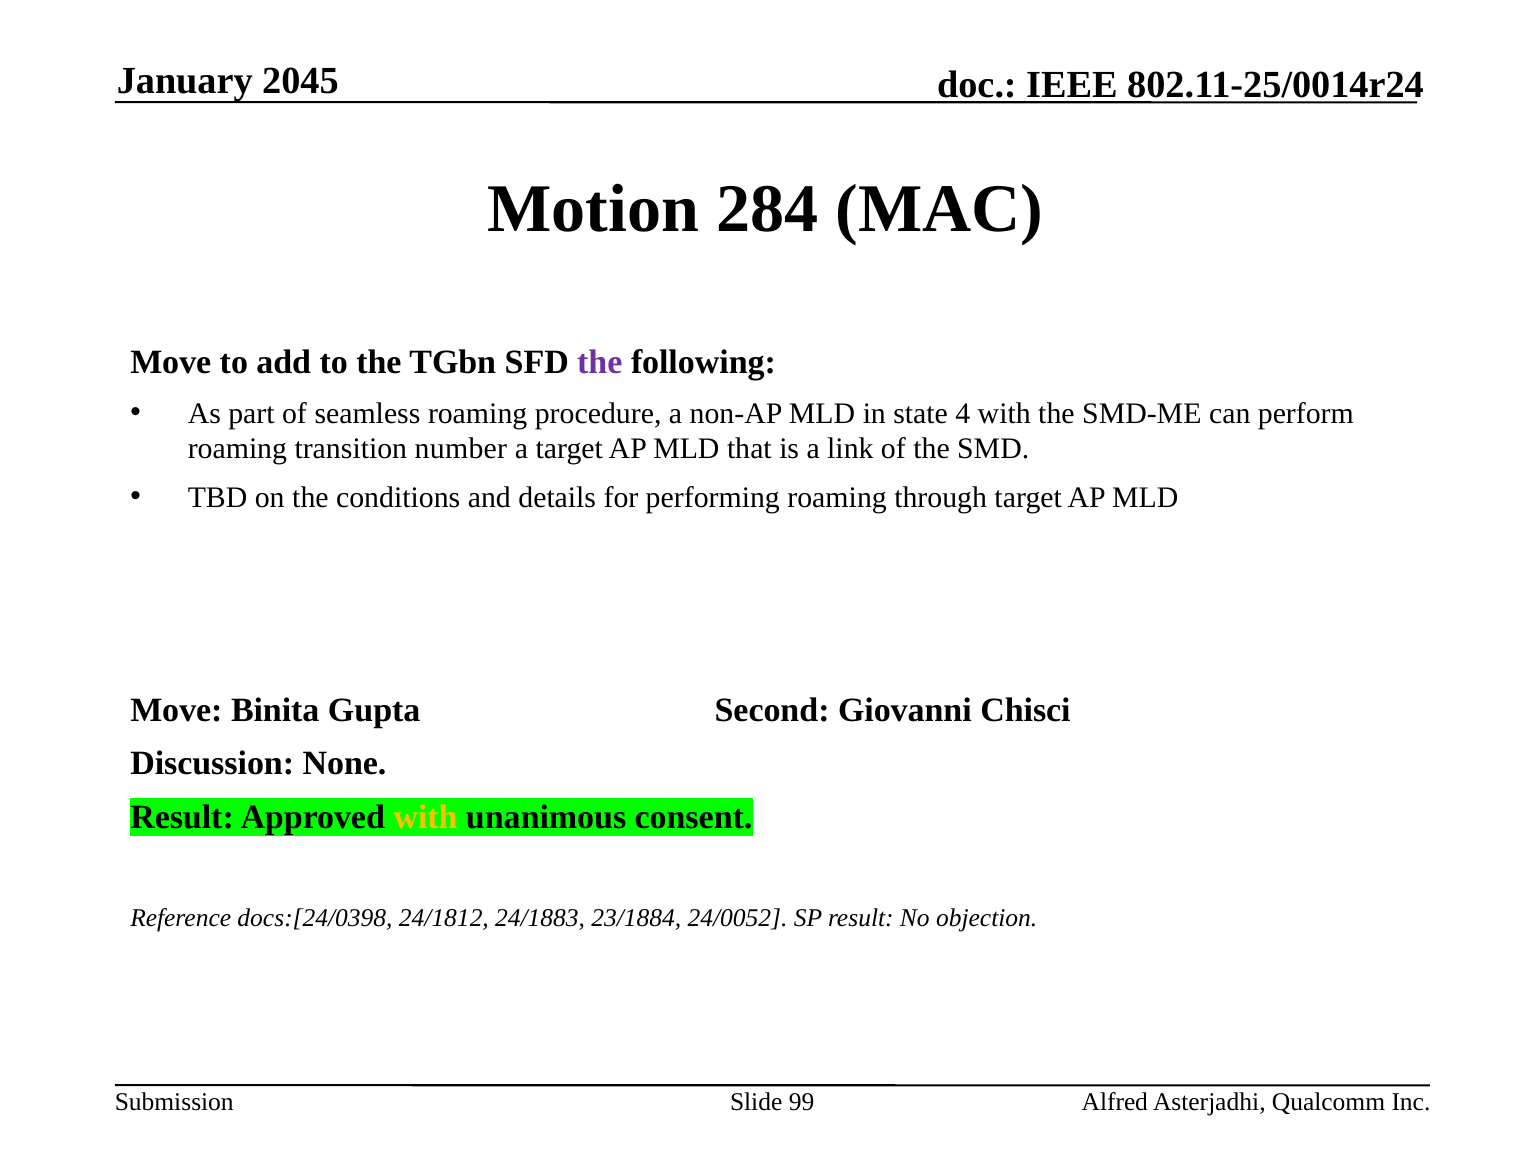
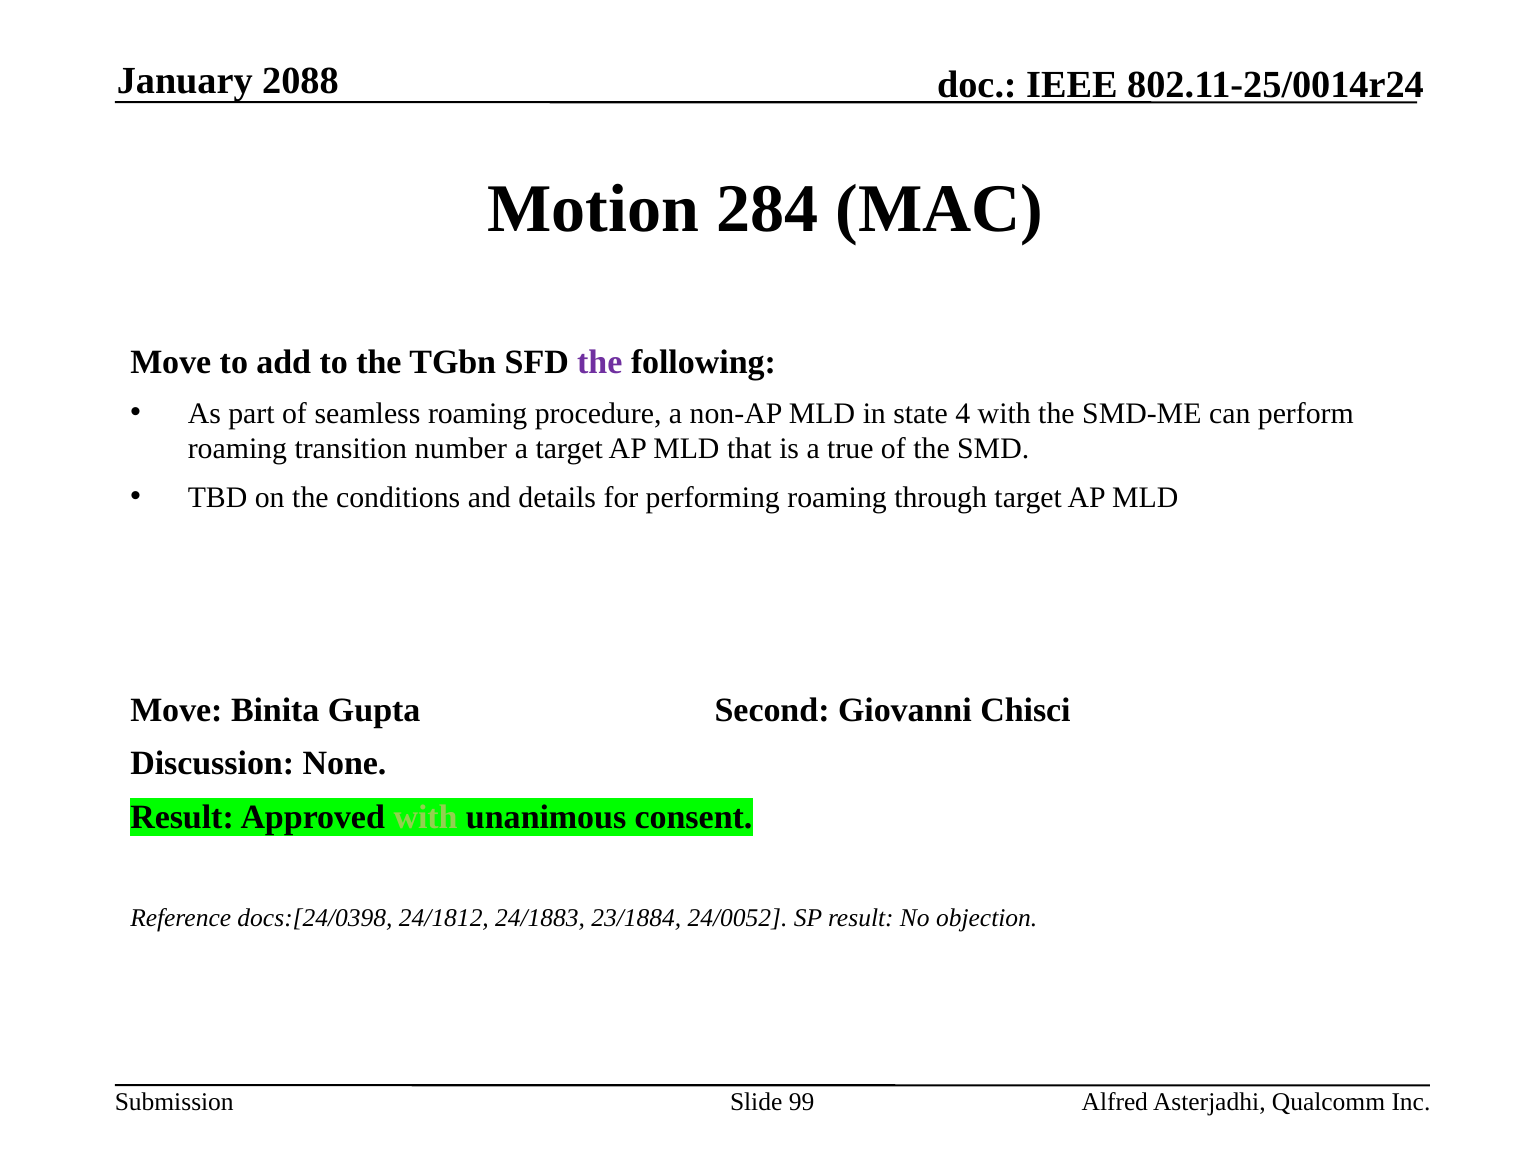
2045: 2045 -> 2088 (300, 81)
link: link -> true (850, 449)
with colour: yellow -> light green (426, 817)
